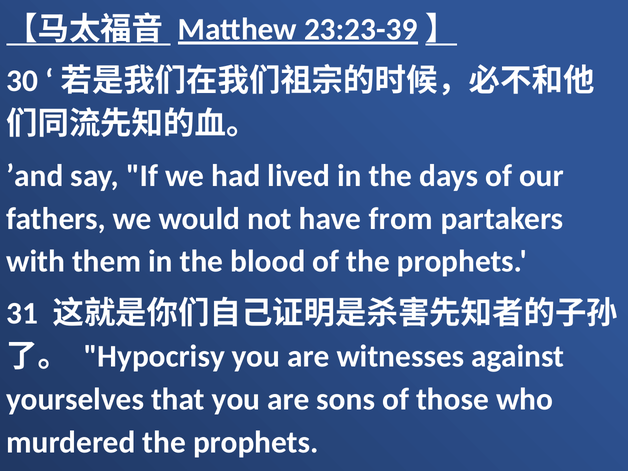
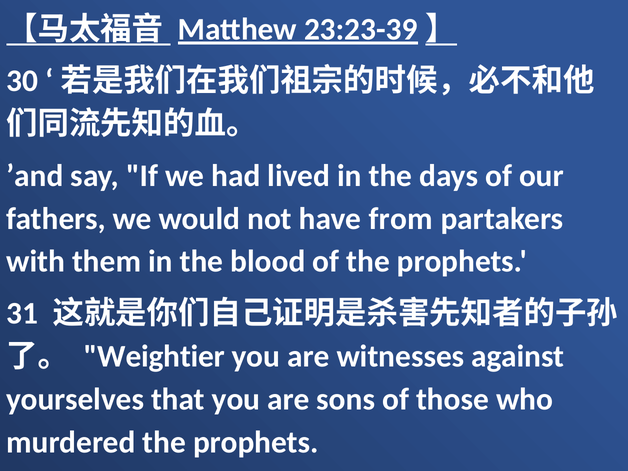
Hypocrisy: Hypocrisy -> Weightier (154, 356)
